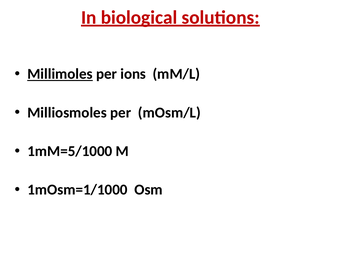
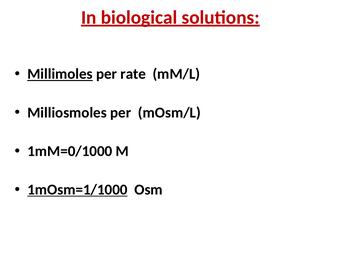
ions: ions -> rate (133, 74)
1mM=5/1000: 1mM=5/1000 -> 1mM=0/1000 (70, 151)
1mOsm=1/1000 underline: none -> present (77, 189)
